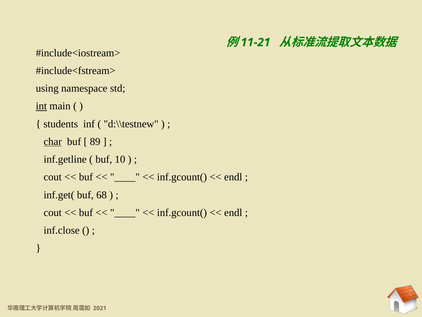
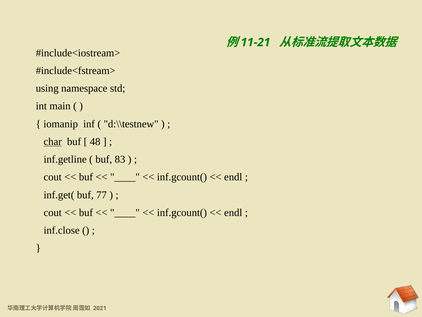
int underline: present -> none (41, 106)
students: students -> iomanip (61, 124)
89: 89 -> 48 (95, 141)
10: 10 -> 83 (120, 159)
68: 68 -> 77 (102, 195)
